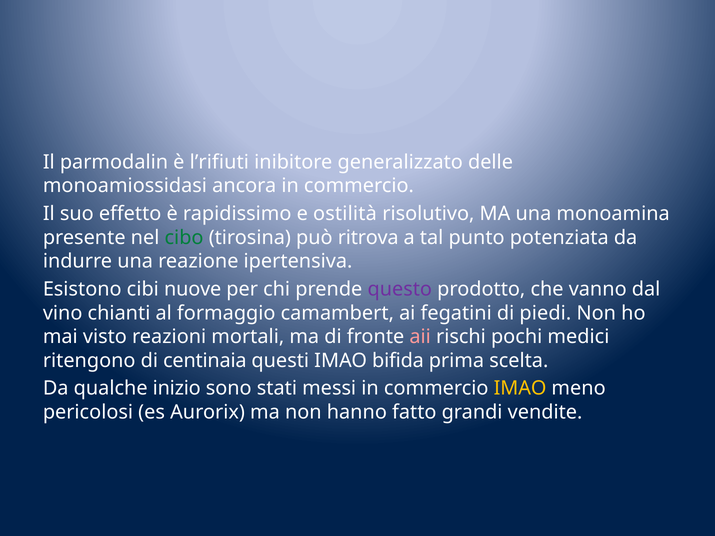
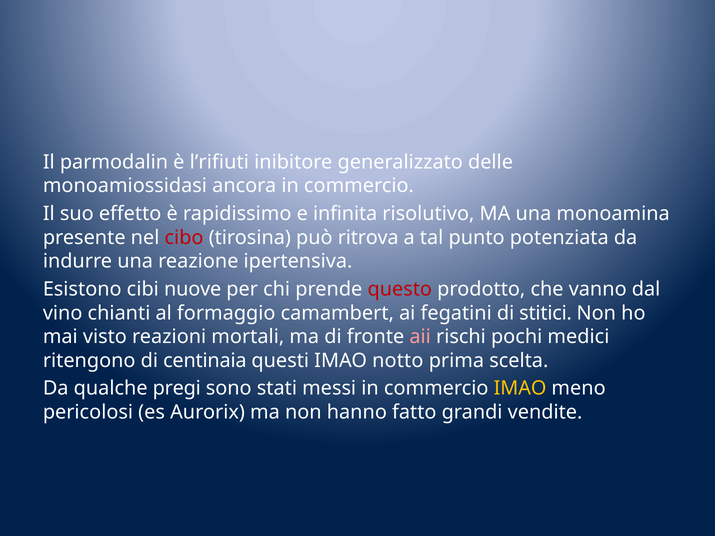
ostilità: ostilità -> infinita (345, 214)
cibo colour: green -> red (184, 238)
questo colour: purple -> red (400, 289)
piedi: piedi -> stitici (546, 313)
bifida: bifida -> notto (398, 361)
inizio: inizio -> pregi (177, 389)
